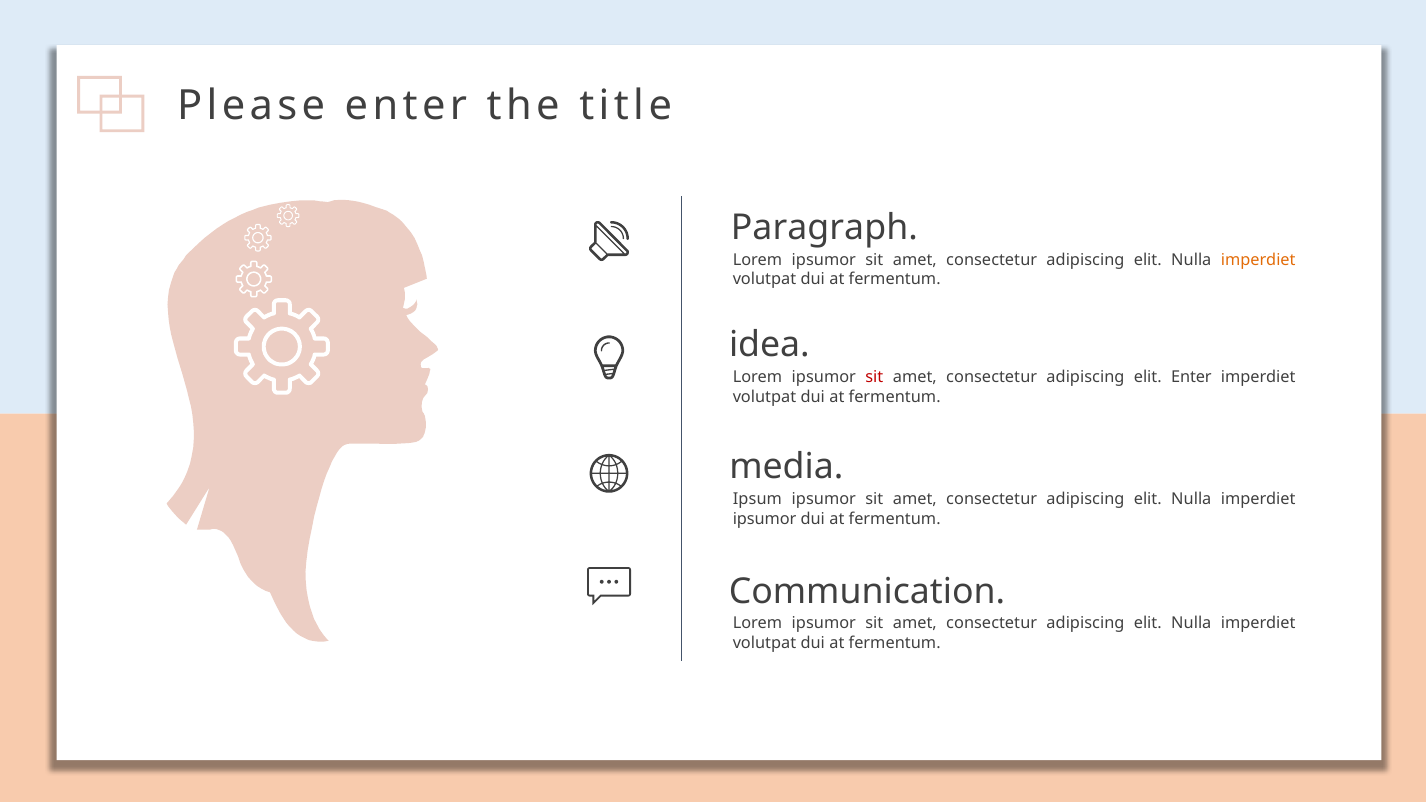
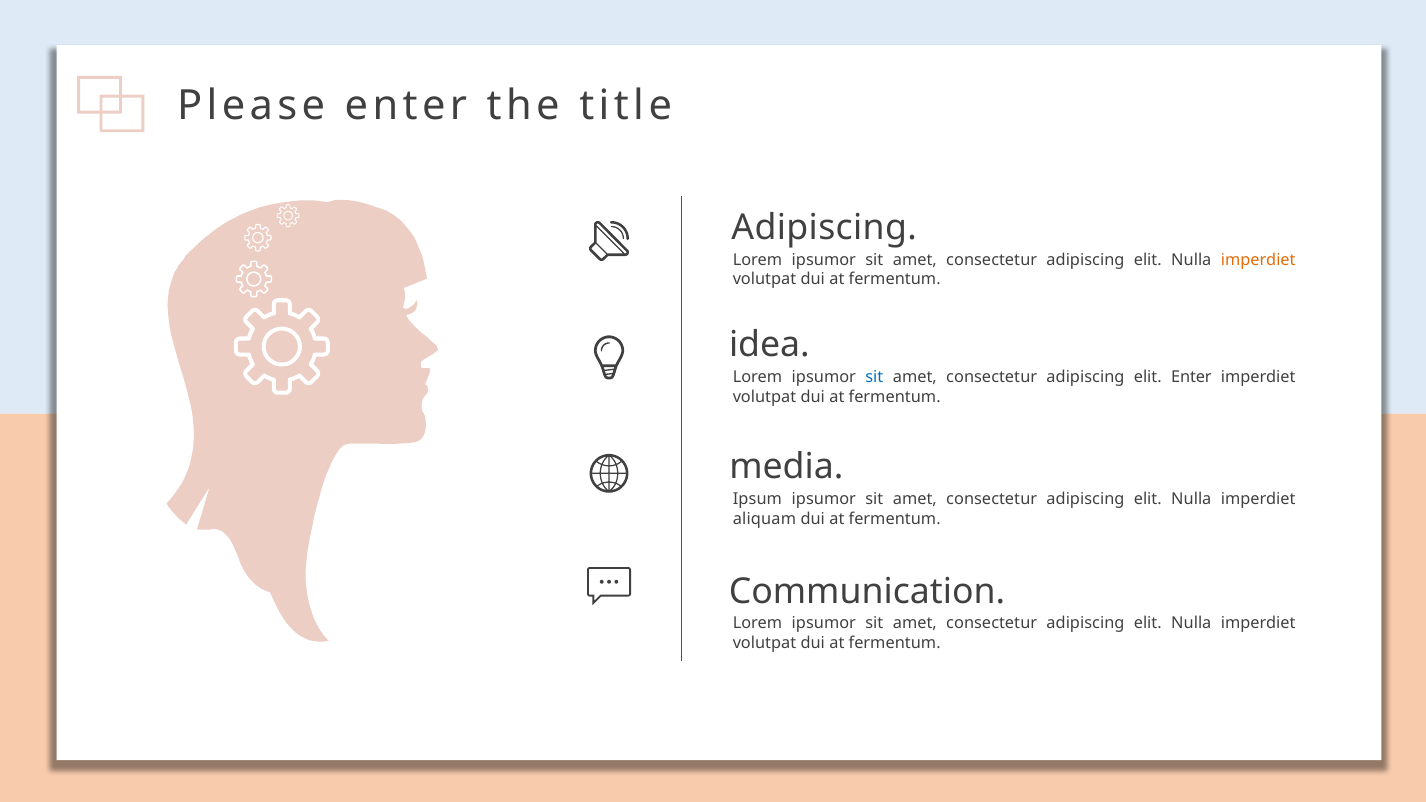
Paragraph: Paragraph -> Adipiscing (824, 228)
sit colour: red -> blue (874, 377)
ipsumor: ipsumor -> aliquam (764, 519)
